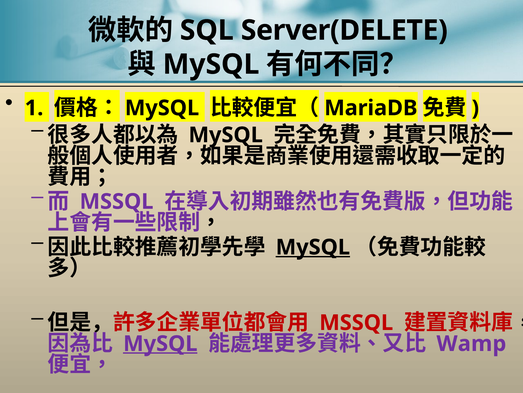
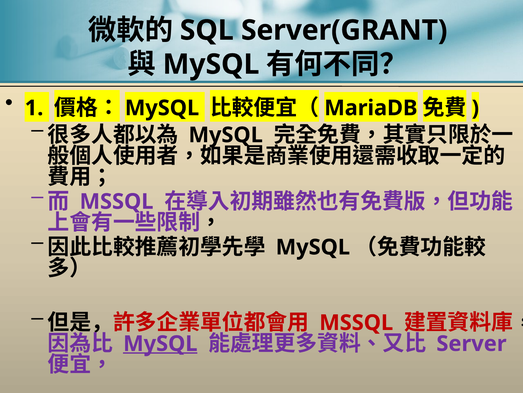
Server(DELETE: Server(DELETE -> Server(GRANT (344, 30)
MySQL underline: present -> none (313, 247)
Wamp: Wamp -> Server (471, 343)
